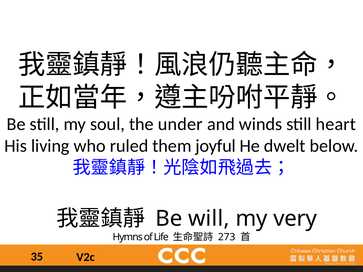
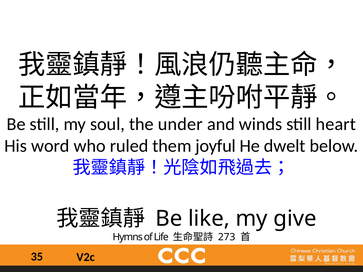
living: living -> word (50, 146)
will: will -> like (209, 219)
very: very -> give (295, 219)
